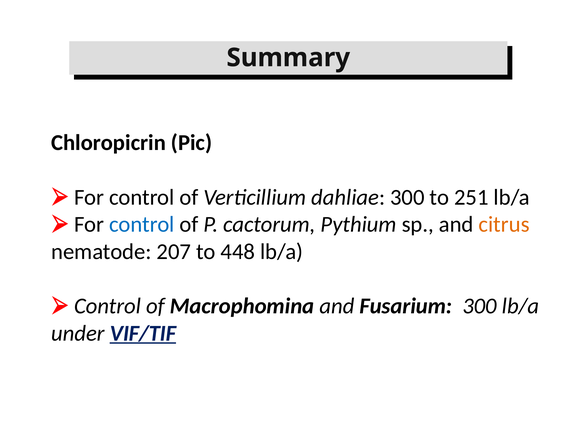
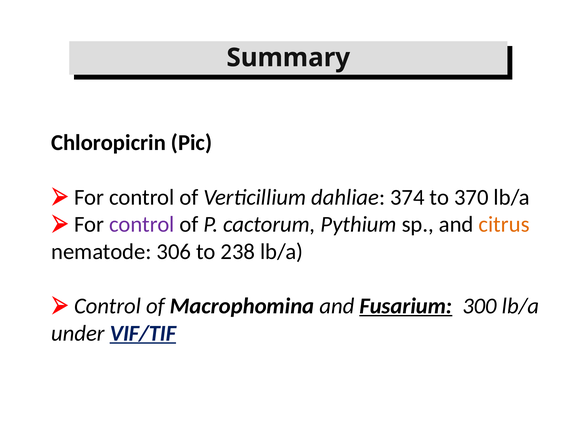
dahliae 300: 300 -> 374 (407, 197)
251: 251 -> 370 (471, 197)
control colour: blue -> purple (142, 225)
207: 207 -> 306 (174, 252)
448: 448 -> 238 (238, 252)
Fusarium underline: none -> present (406, 306)
